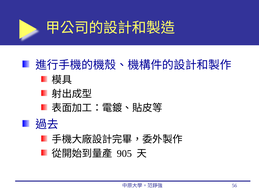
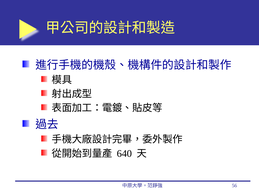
905: 905 -> 640 (124, 154)
